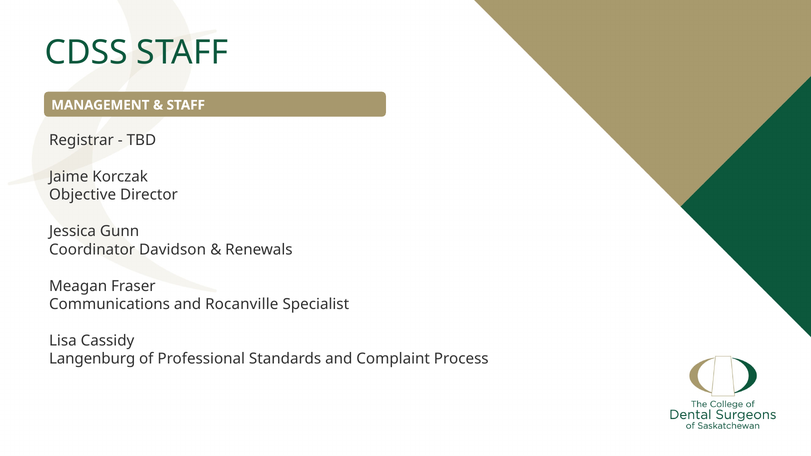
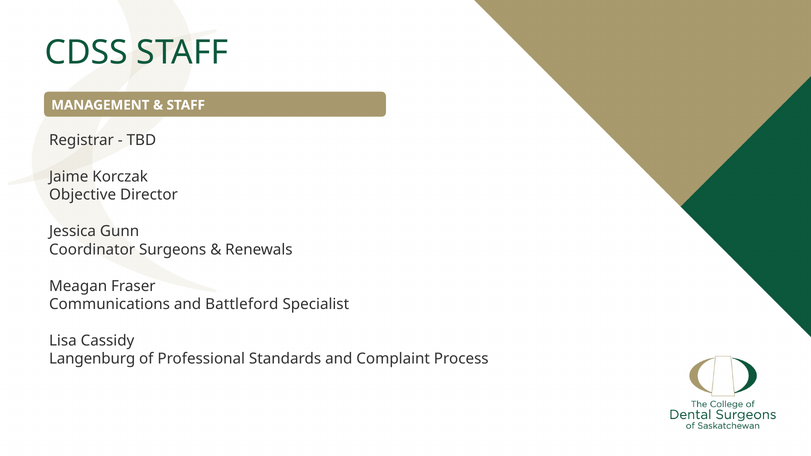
Davidson: Davidson -> Surgeons (173, 250)
Rocanville: Rocanville -> Battleford (242, 304)
